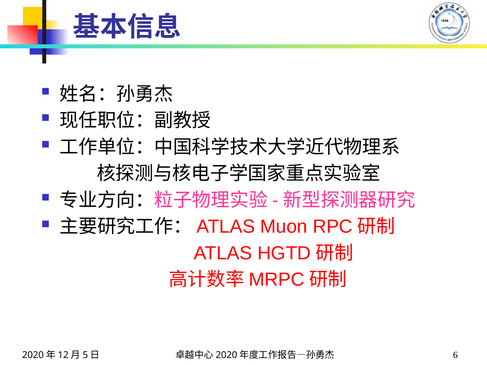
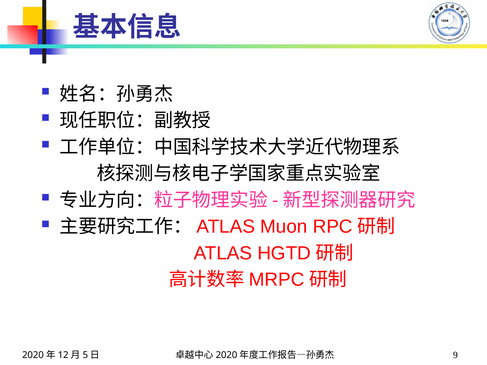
6: 6 -> 9 (455, 355)
